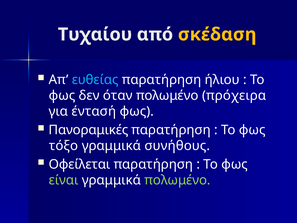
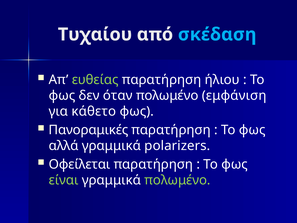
σκέδαση colour: yellow -> light blue (217, 34)
ευθείας colour: light blue -> light green (95, 80)
πρόχειρα: πρόχειρα -> εμφάνιση (234, 95)
έντασή: έντασή -> κάθετο (94, 111)
τόξο: τόξο -> αλλά (64, 146)
συνήθους: συνήθους -> polarizers (177, 146)
